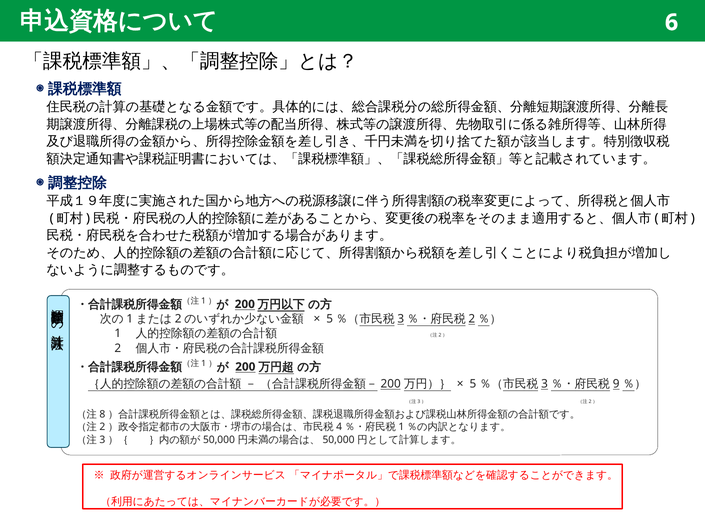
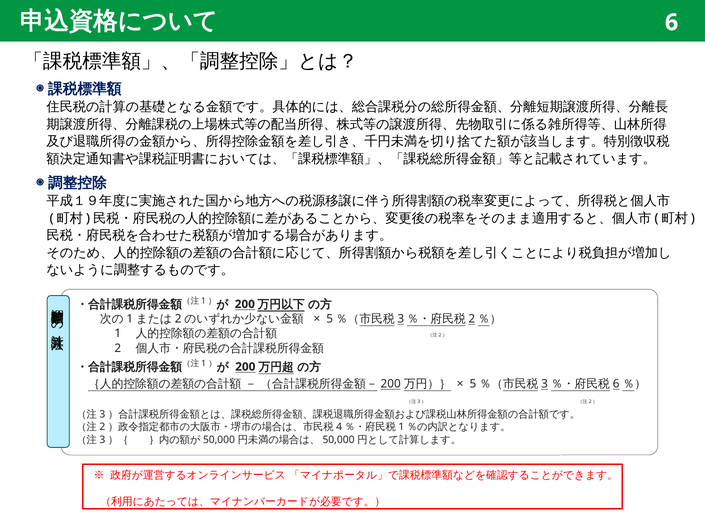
9: 9 -> 6 (616, 384)
8: 8 -> 3 (102, 414)
